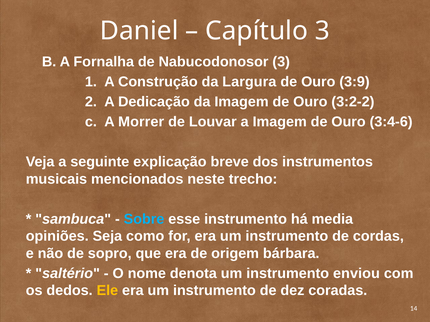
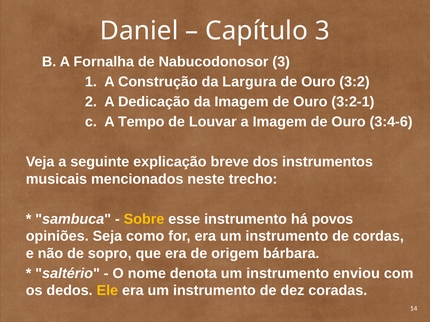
3:9: 3:9 -> 3:2 (354, 82)
3:2-2: 3:2-2 -> 3:2-1 (353, 102)
Morrer: Morrer -> Tempo (141, 122)
Sobre colour: light blue -> yellow (144, 219)
media: media -> povos (332, 219)
